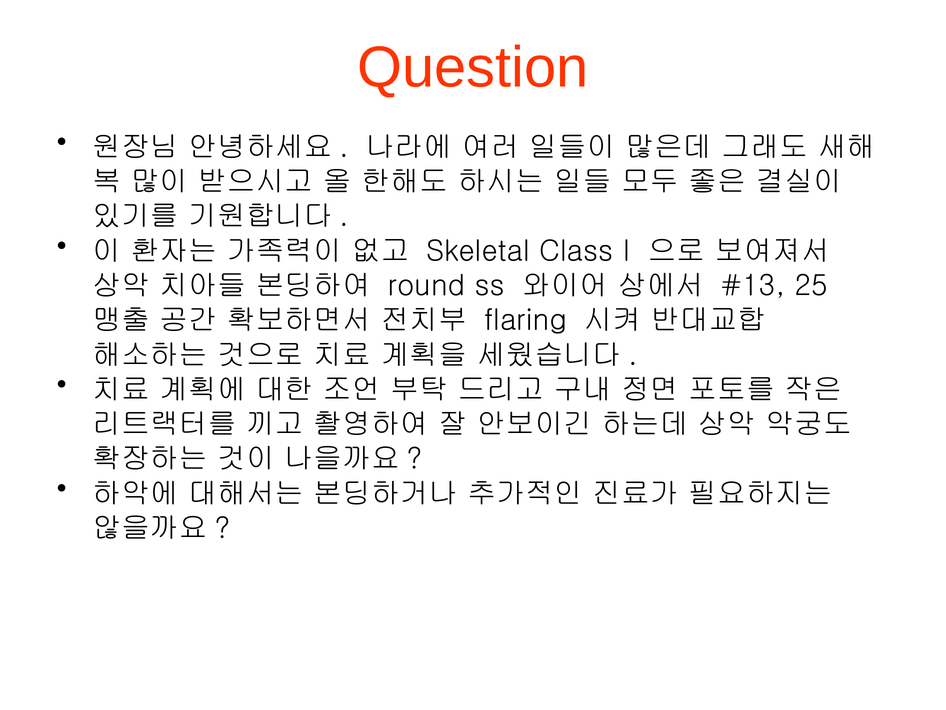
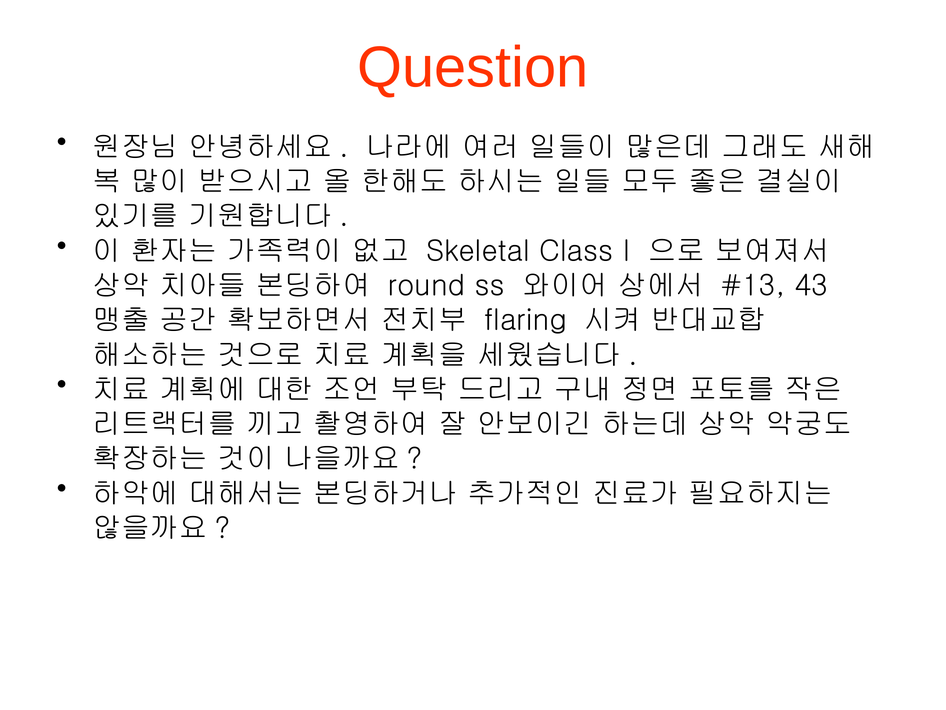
25: 25 -> 43 (811, 285)
